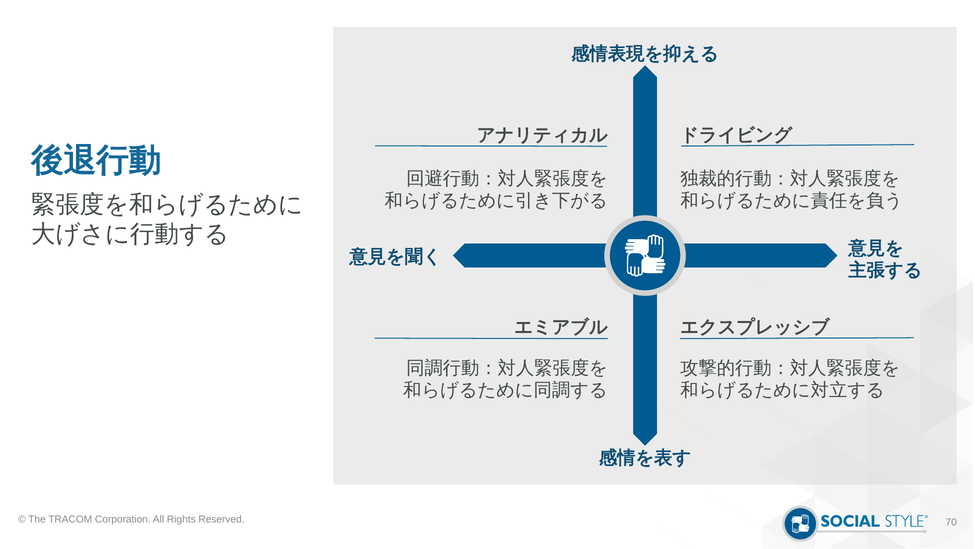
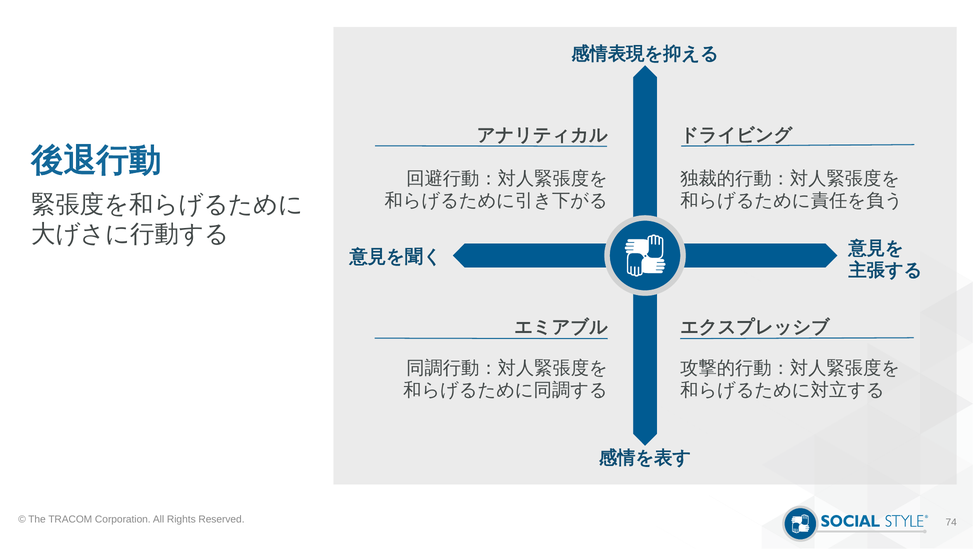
70: 70 -> 74 (951, 522)
